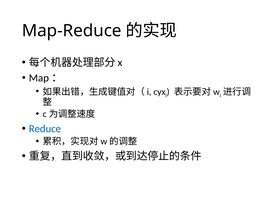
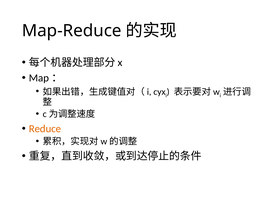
Reduce colour: blue -> orange (45, 129)
